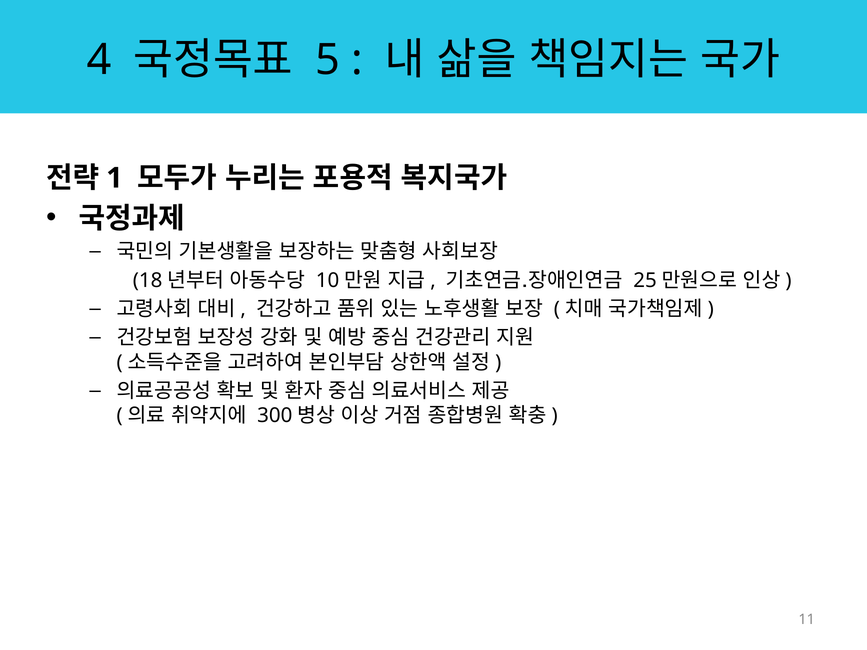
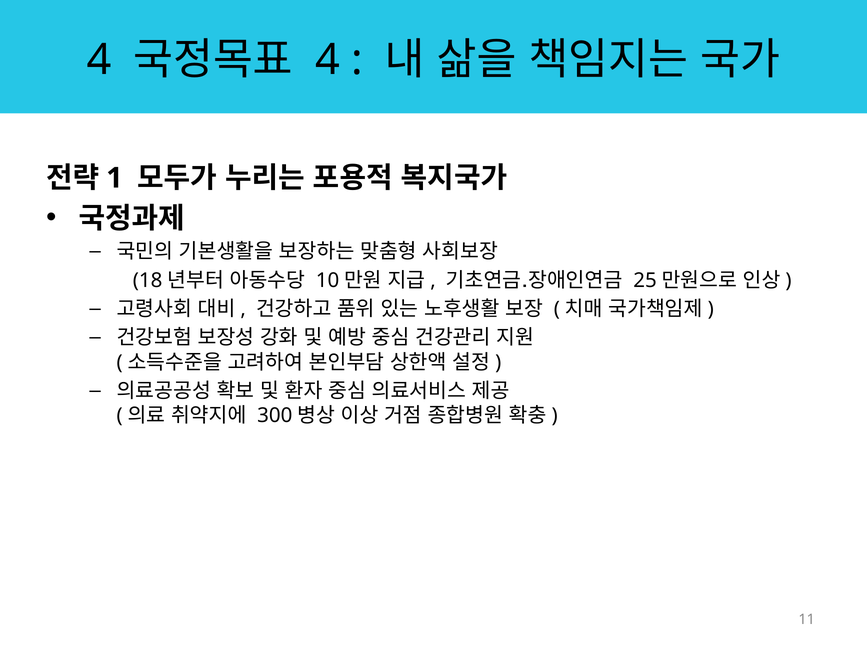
5: 5 -> 4 (328, 60)
